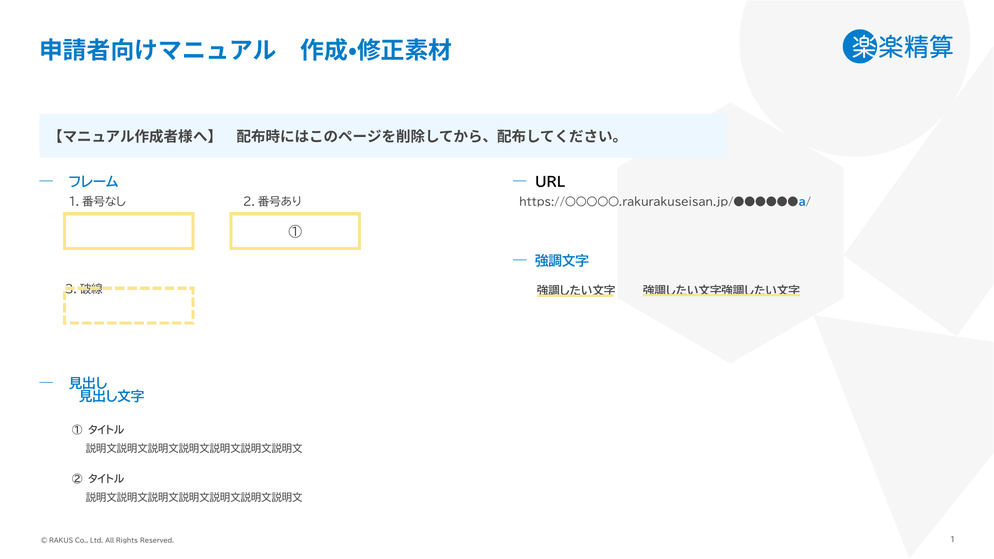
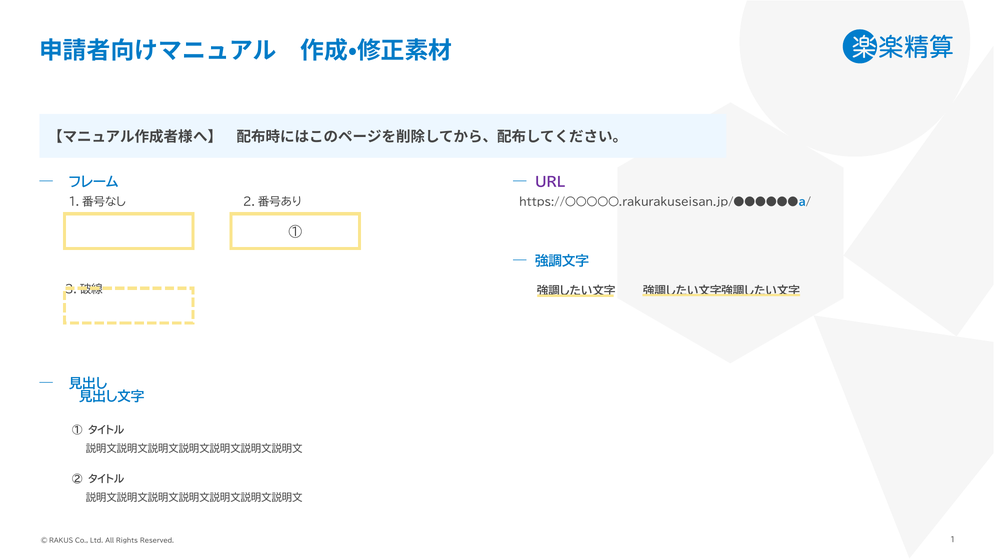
URL colour: black -> purple (550, 182)
